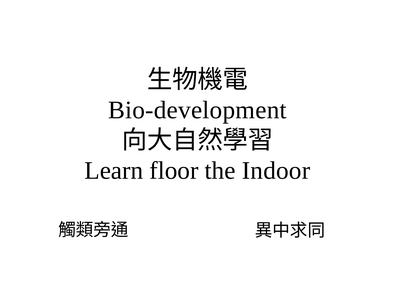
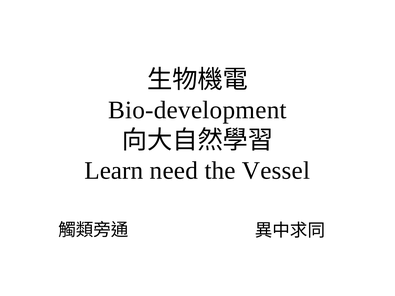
floor: floor -> need (174, 171)
Indoor: Indoor -> Vessel (276, 171)
